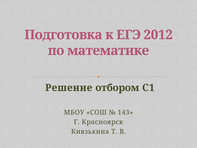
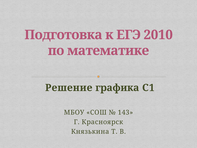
2012: 2012 -> 2010 (158, 35)
отбором: отбором -> графика (117, 88)
